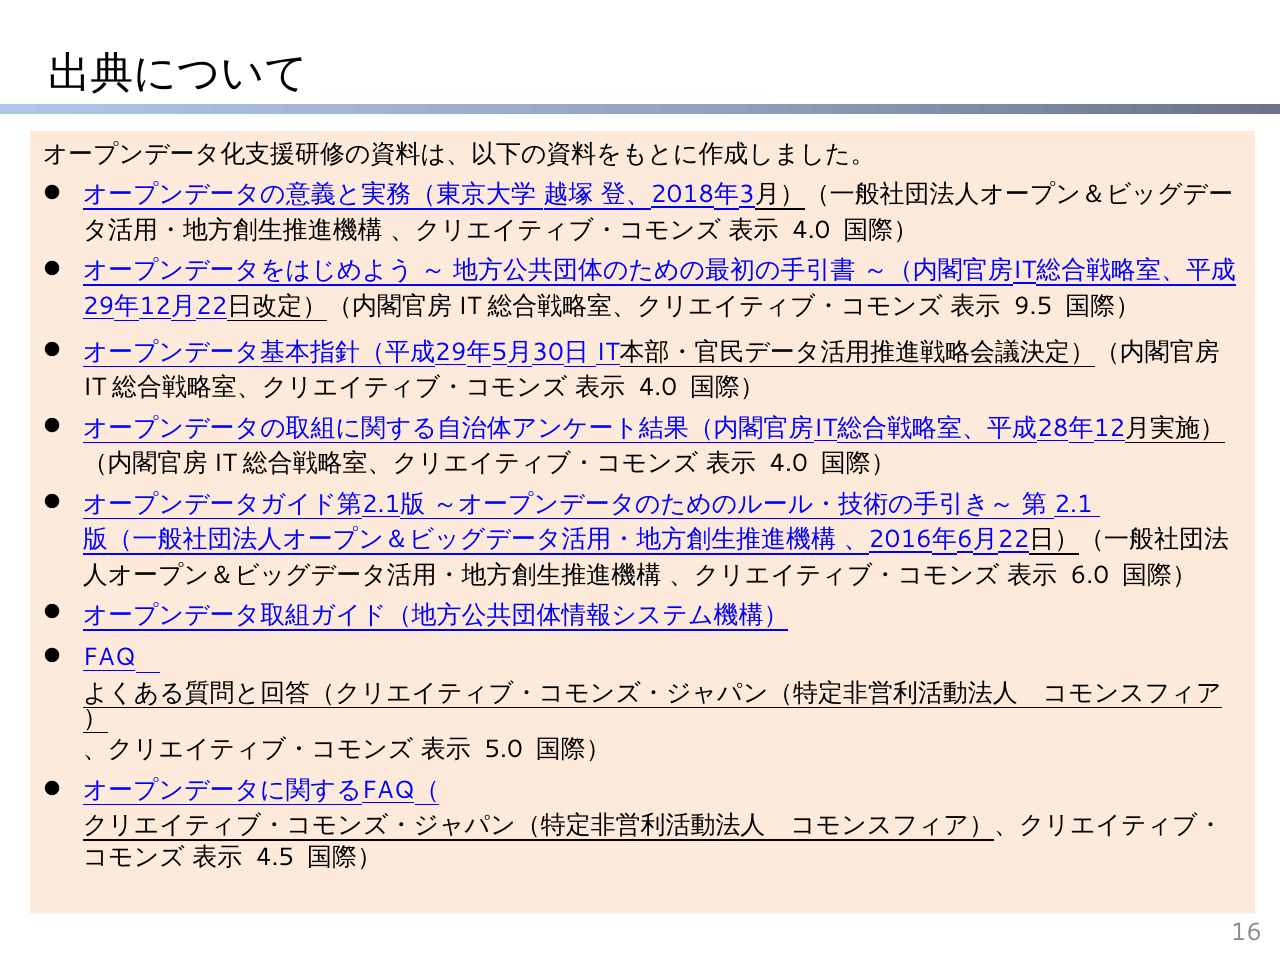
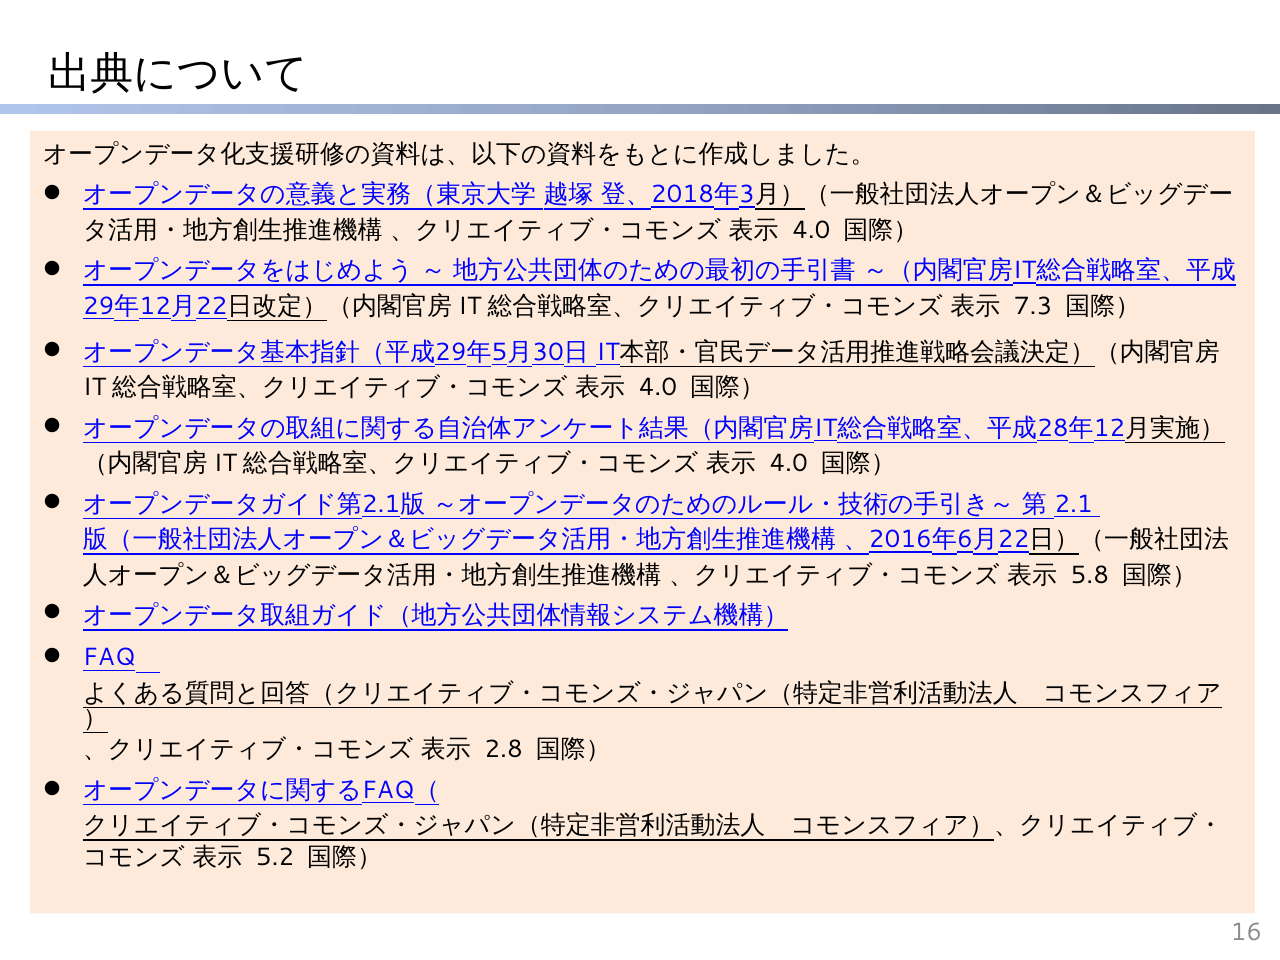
9.5: 9.5 -> 7.3 (1033, 306)
6.0: 6.0 -> 5.8 (1090, 575)
5.0: 5.0 -> 2.8 (504, 750)
4.5: 4.5 -> 5.2 (275, 857)
